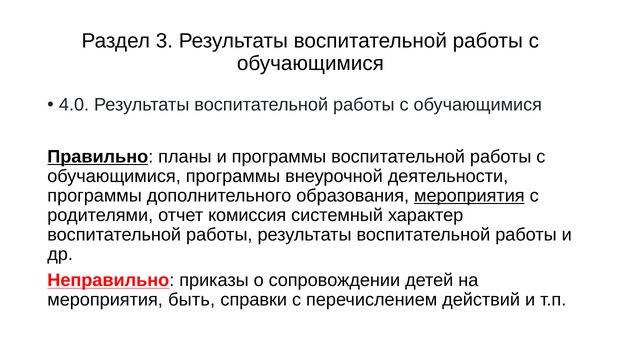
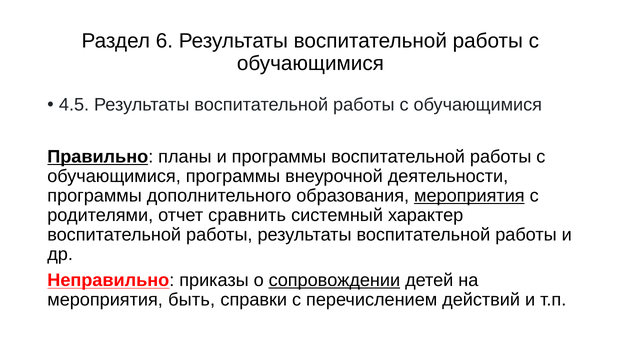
3: 3 -> 6 (164, 41)
4.0: 4.0 -> 4.5 (74, 105)
комиссия: комиссия -> сравнить (247, 216)
сопровождении underline: none -> present (334, 281)
